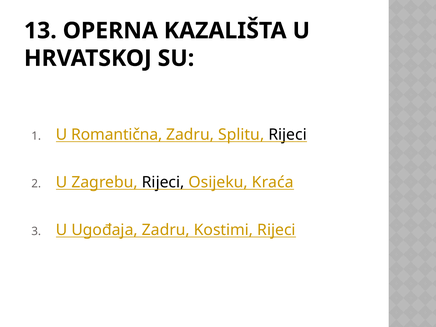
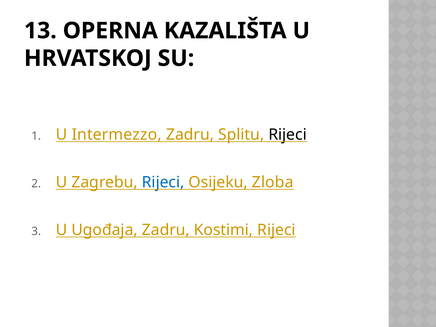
Romantična: Romantična -> Intermezzo (117, 135)
Rijeci colour: black -> blue (163, 182)
Kraća: Kraća -> Zloba (273, 182)
